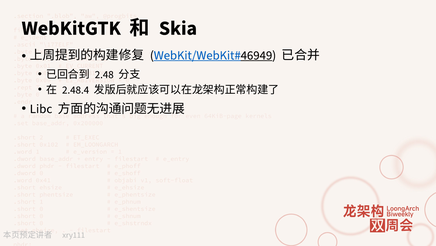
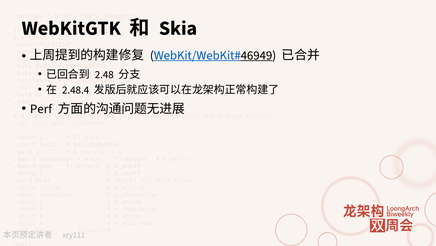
Libc: Libc -> Perf (41, 109)
